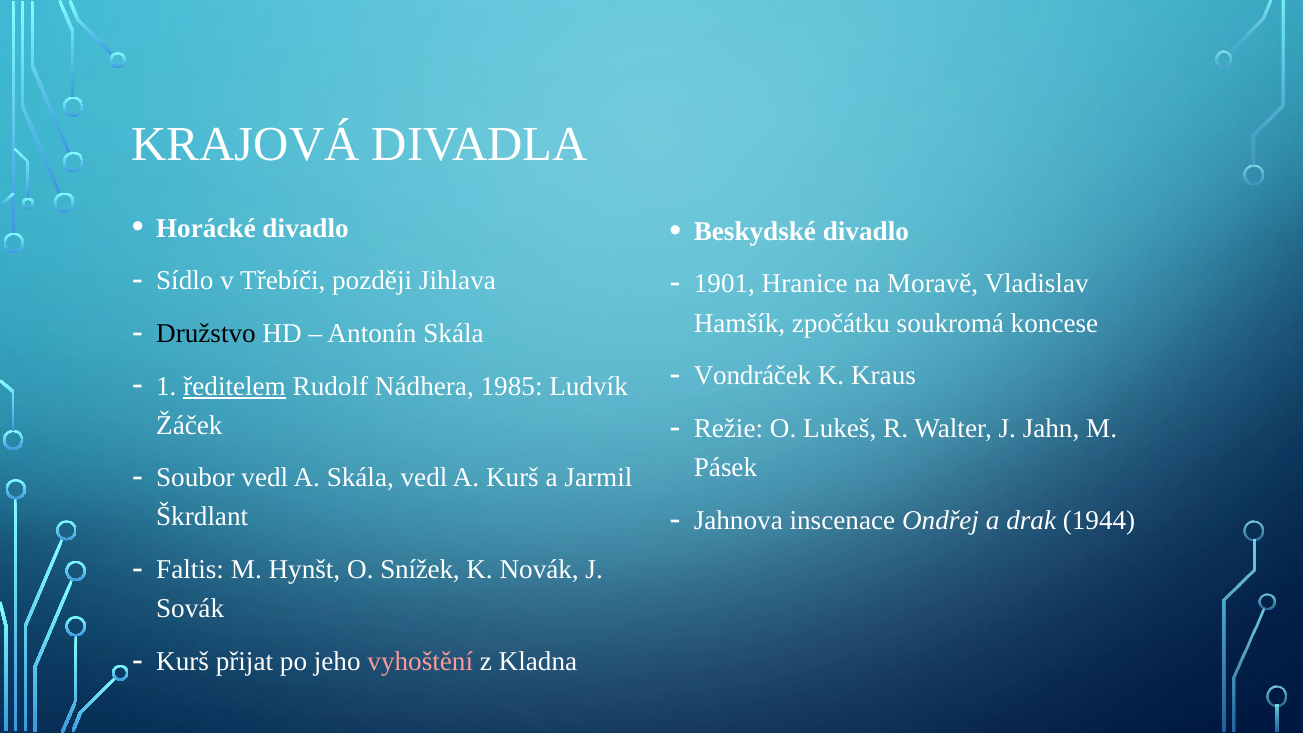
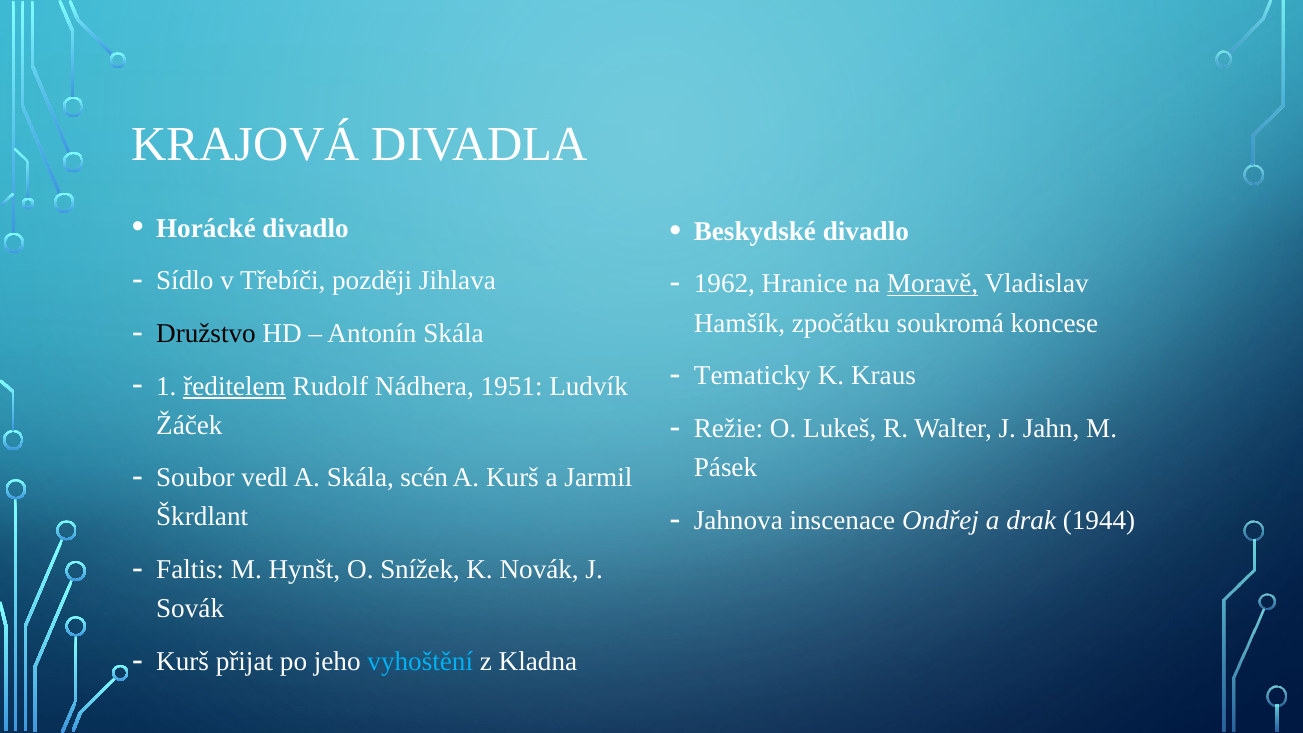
1901: 1901 -> 1962 (724, 284)
Moravě underline: none -> present (933, 284)
Vondráček: Vondráček -> Tematicky (752, 376)
1985: 1985 -> 1951 (512, 386)
Skála vedl: vedl -> scén (424, 478)
vyhoštění colour: pink -> light blue (420, 661)
